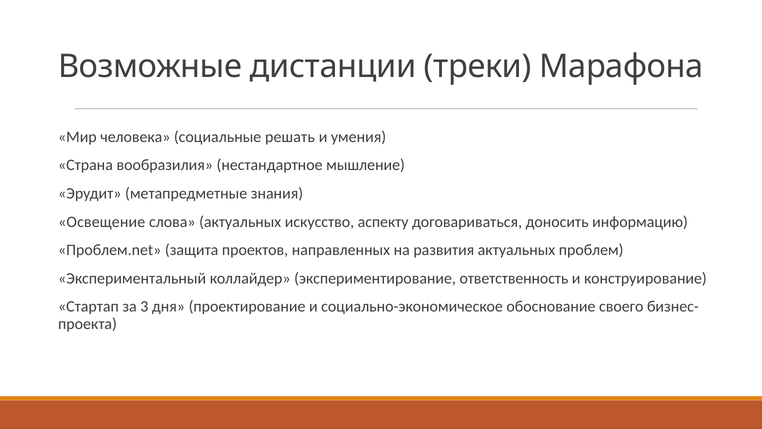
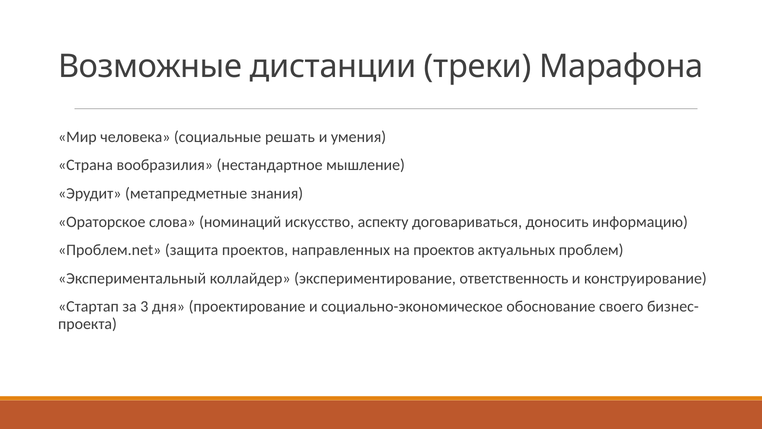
Освещение: Освещение -> Ораторское (102, 222)
слова актуальных: актуальных -> номинаций (240, 222)
на развития: развития -> проектов (444, 250)
